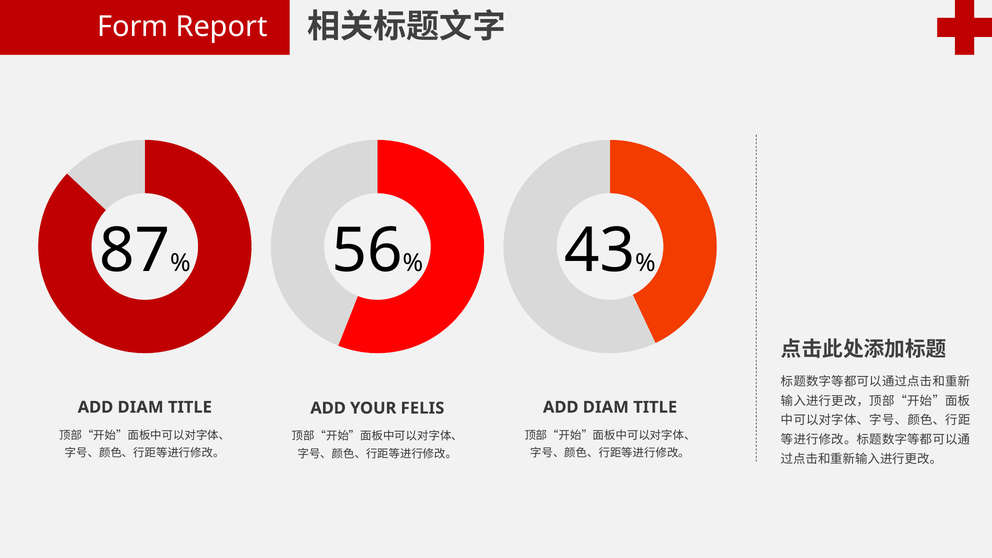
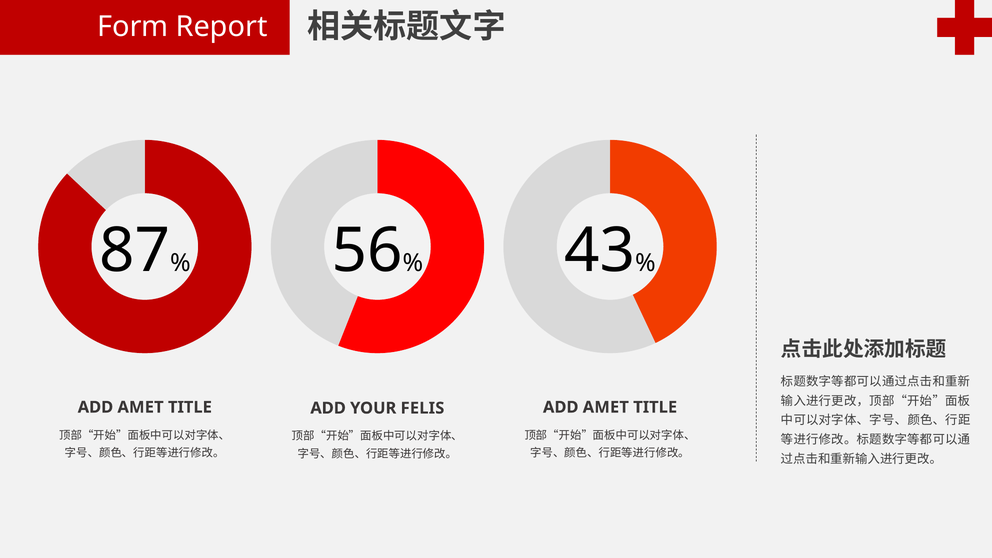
DIAM: DIAM -> AMET (141, 407)
DIAM: DIAM -> AMET (606, 407)
